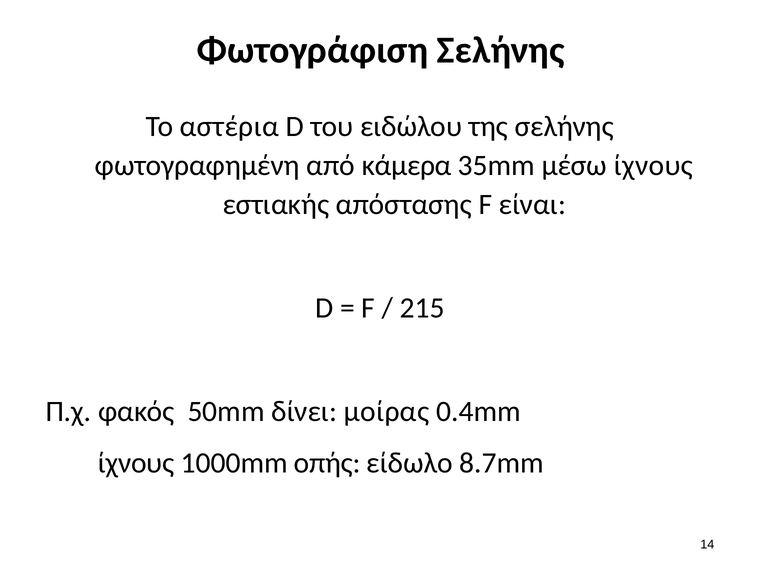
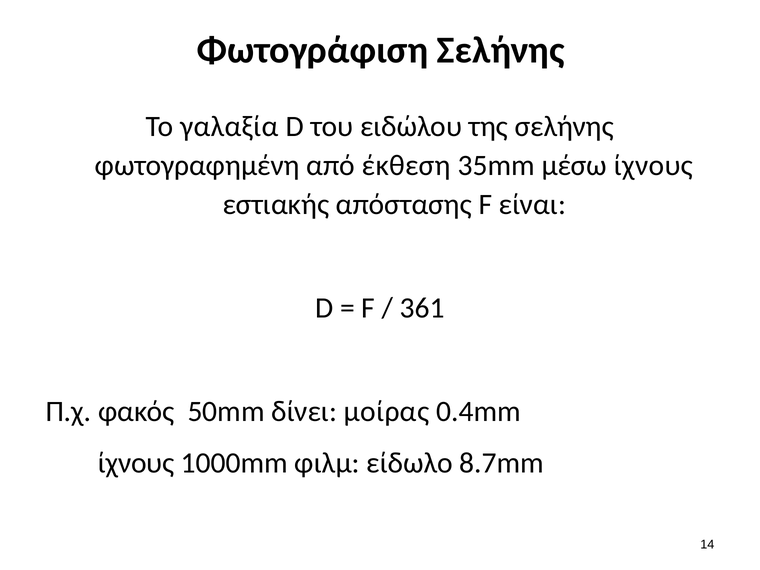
αστέρια: αστέρια -> γαλαξία (229, 127)
κάμερα: κάμερα -> έκθεση (406, 166)
215: 215 -> 361 (422, 308)
οπής: οπής -> φιλμ (327, 463)
